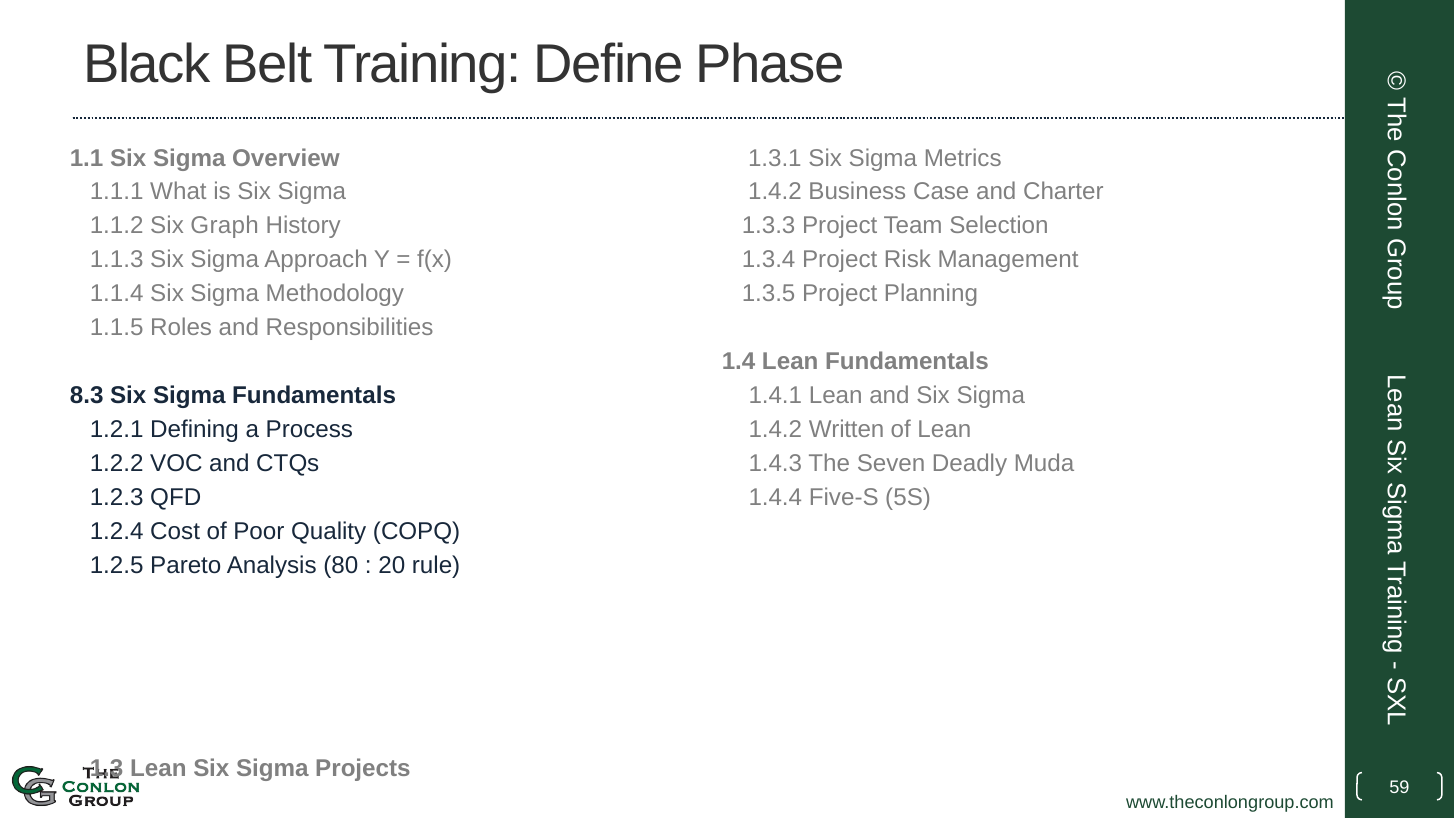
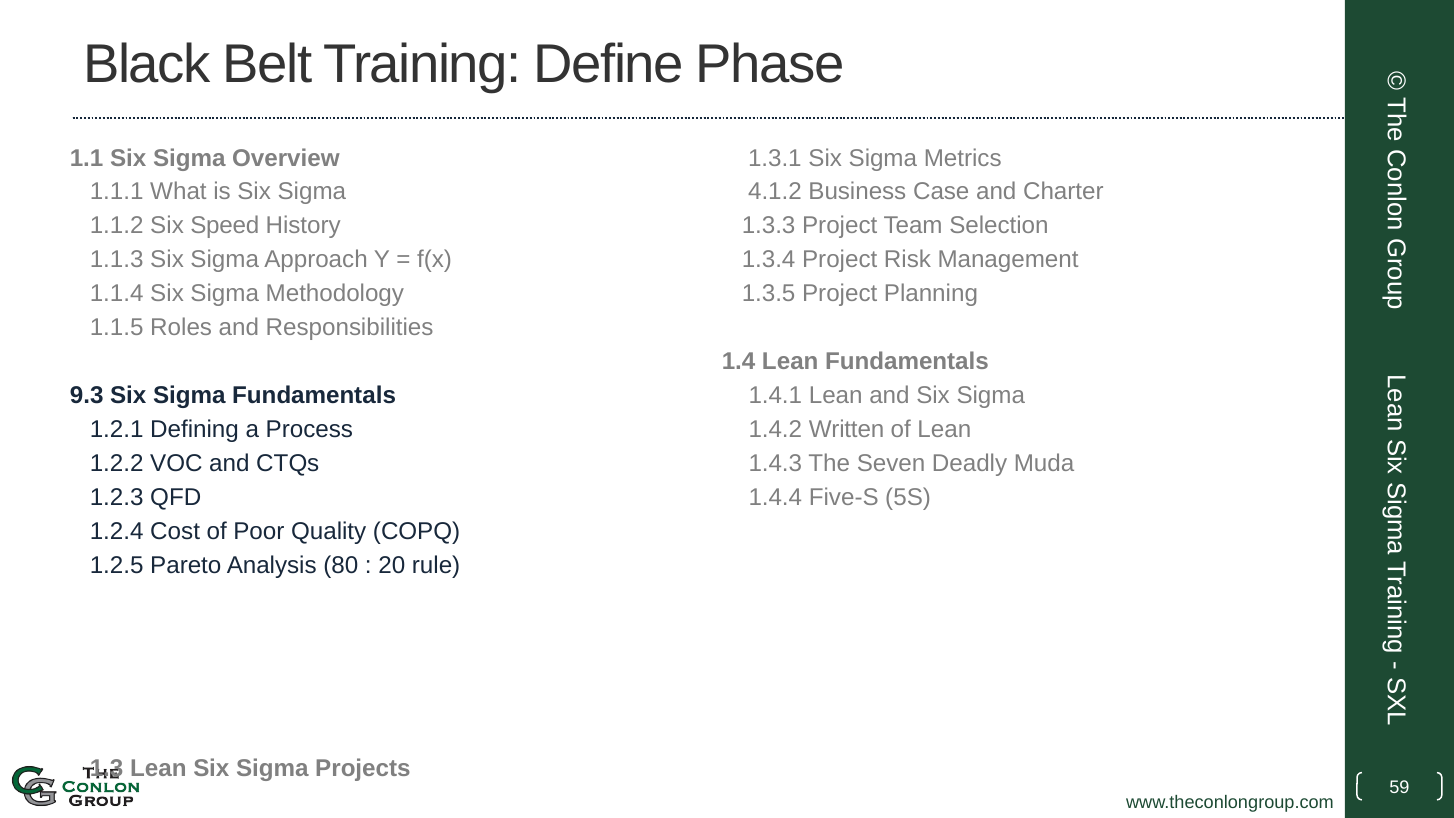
1.4.2: 1.4.2 -> 4.1.2 (775, 192)
Graph: Graph -> Speed (225, 226)
8.3: 8.3 -> 9.3 (87, 395)
